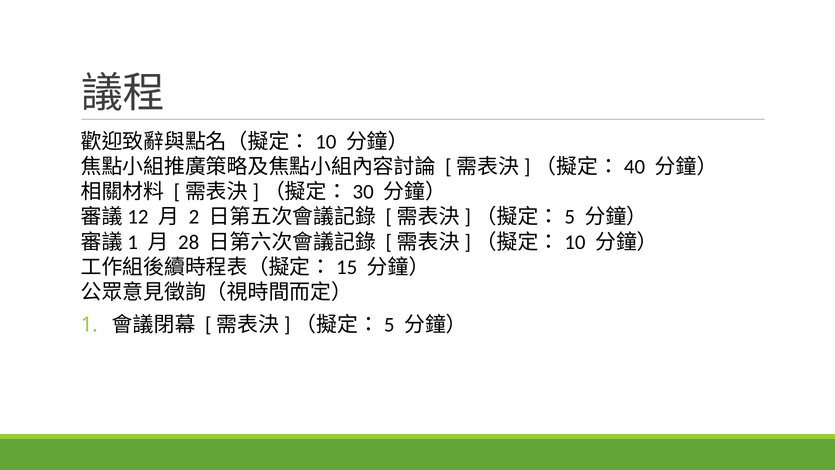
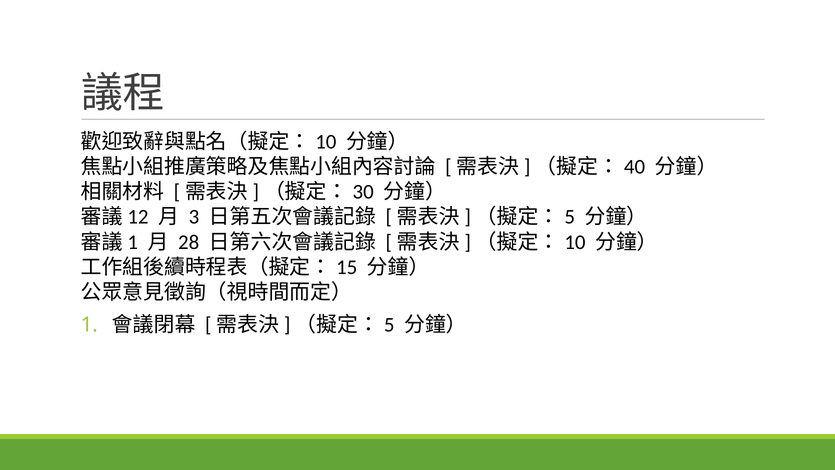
2: 2 -> 3 (194, 217)
